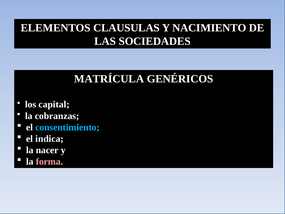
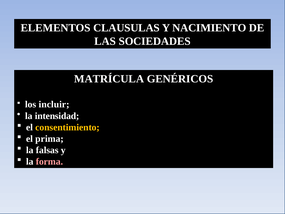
capital: capital -> incluir (54, 104)
cobranzas: cobranzas -> intensidad (57, 116)
consentimiento colour: light blue -> yellow (68, 127)
indica: indica -> prima (50, 139)
nacer: nacer -> falsas (47, 150)
